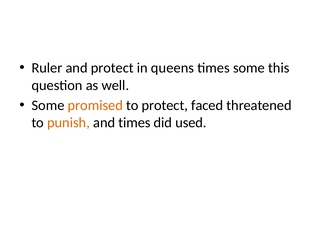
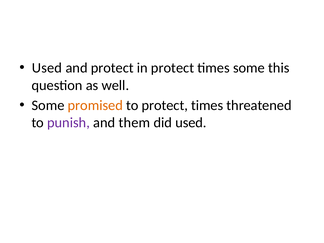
Ruler: Ruler -> Used (47, 68)
in queens: queens -> protect (173, 68)
to protect faced: faced -> times (207, 105)
punish colour: orange -> purple (68, 123)
and times: times -> them (134, 123)
